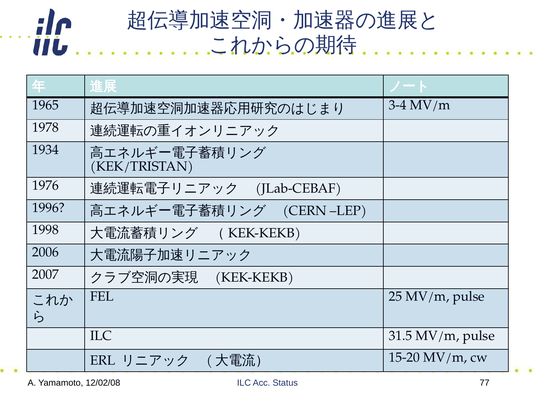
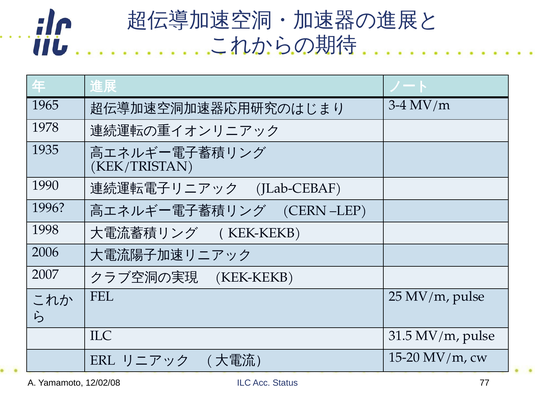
1934: 1934 -> 1935 (45, 150)
1976: 1976 -> 1990 (45, 185)
